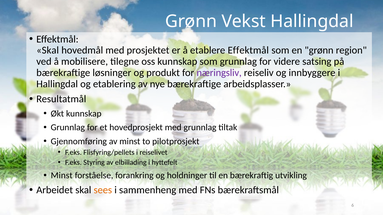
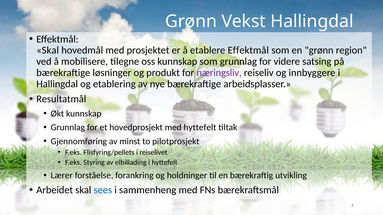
med grunnlag: grunnlag -> hyttefelt (200, 128)
Minst: Minst -> Lærer (62, 176)
sees colour: orange -> blue (103, 190)
